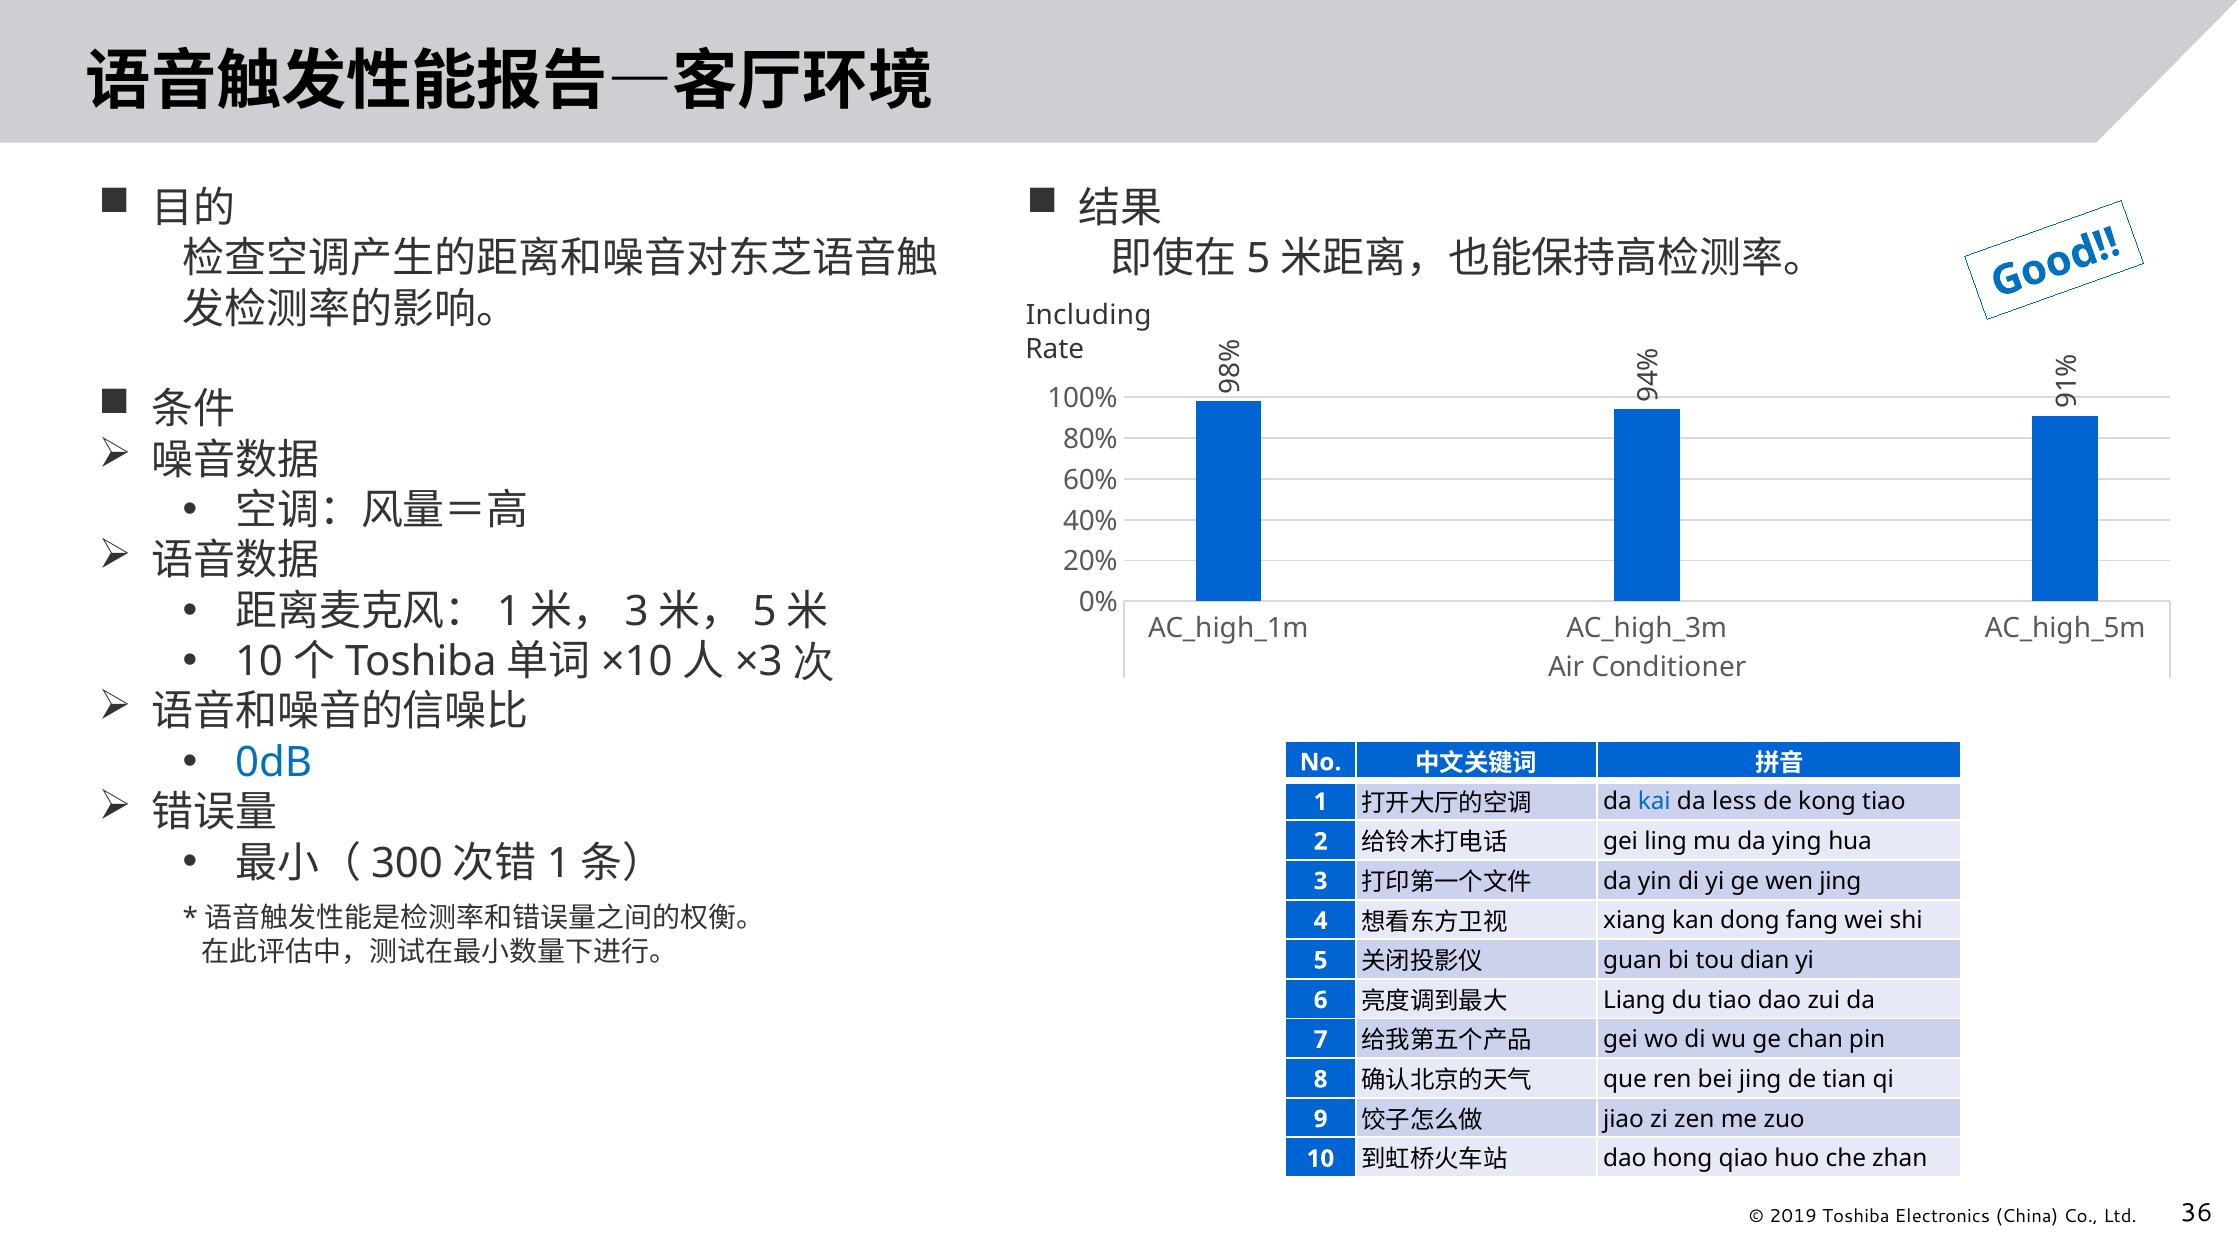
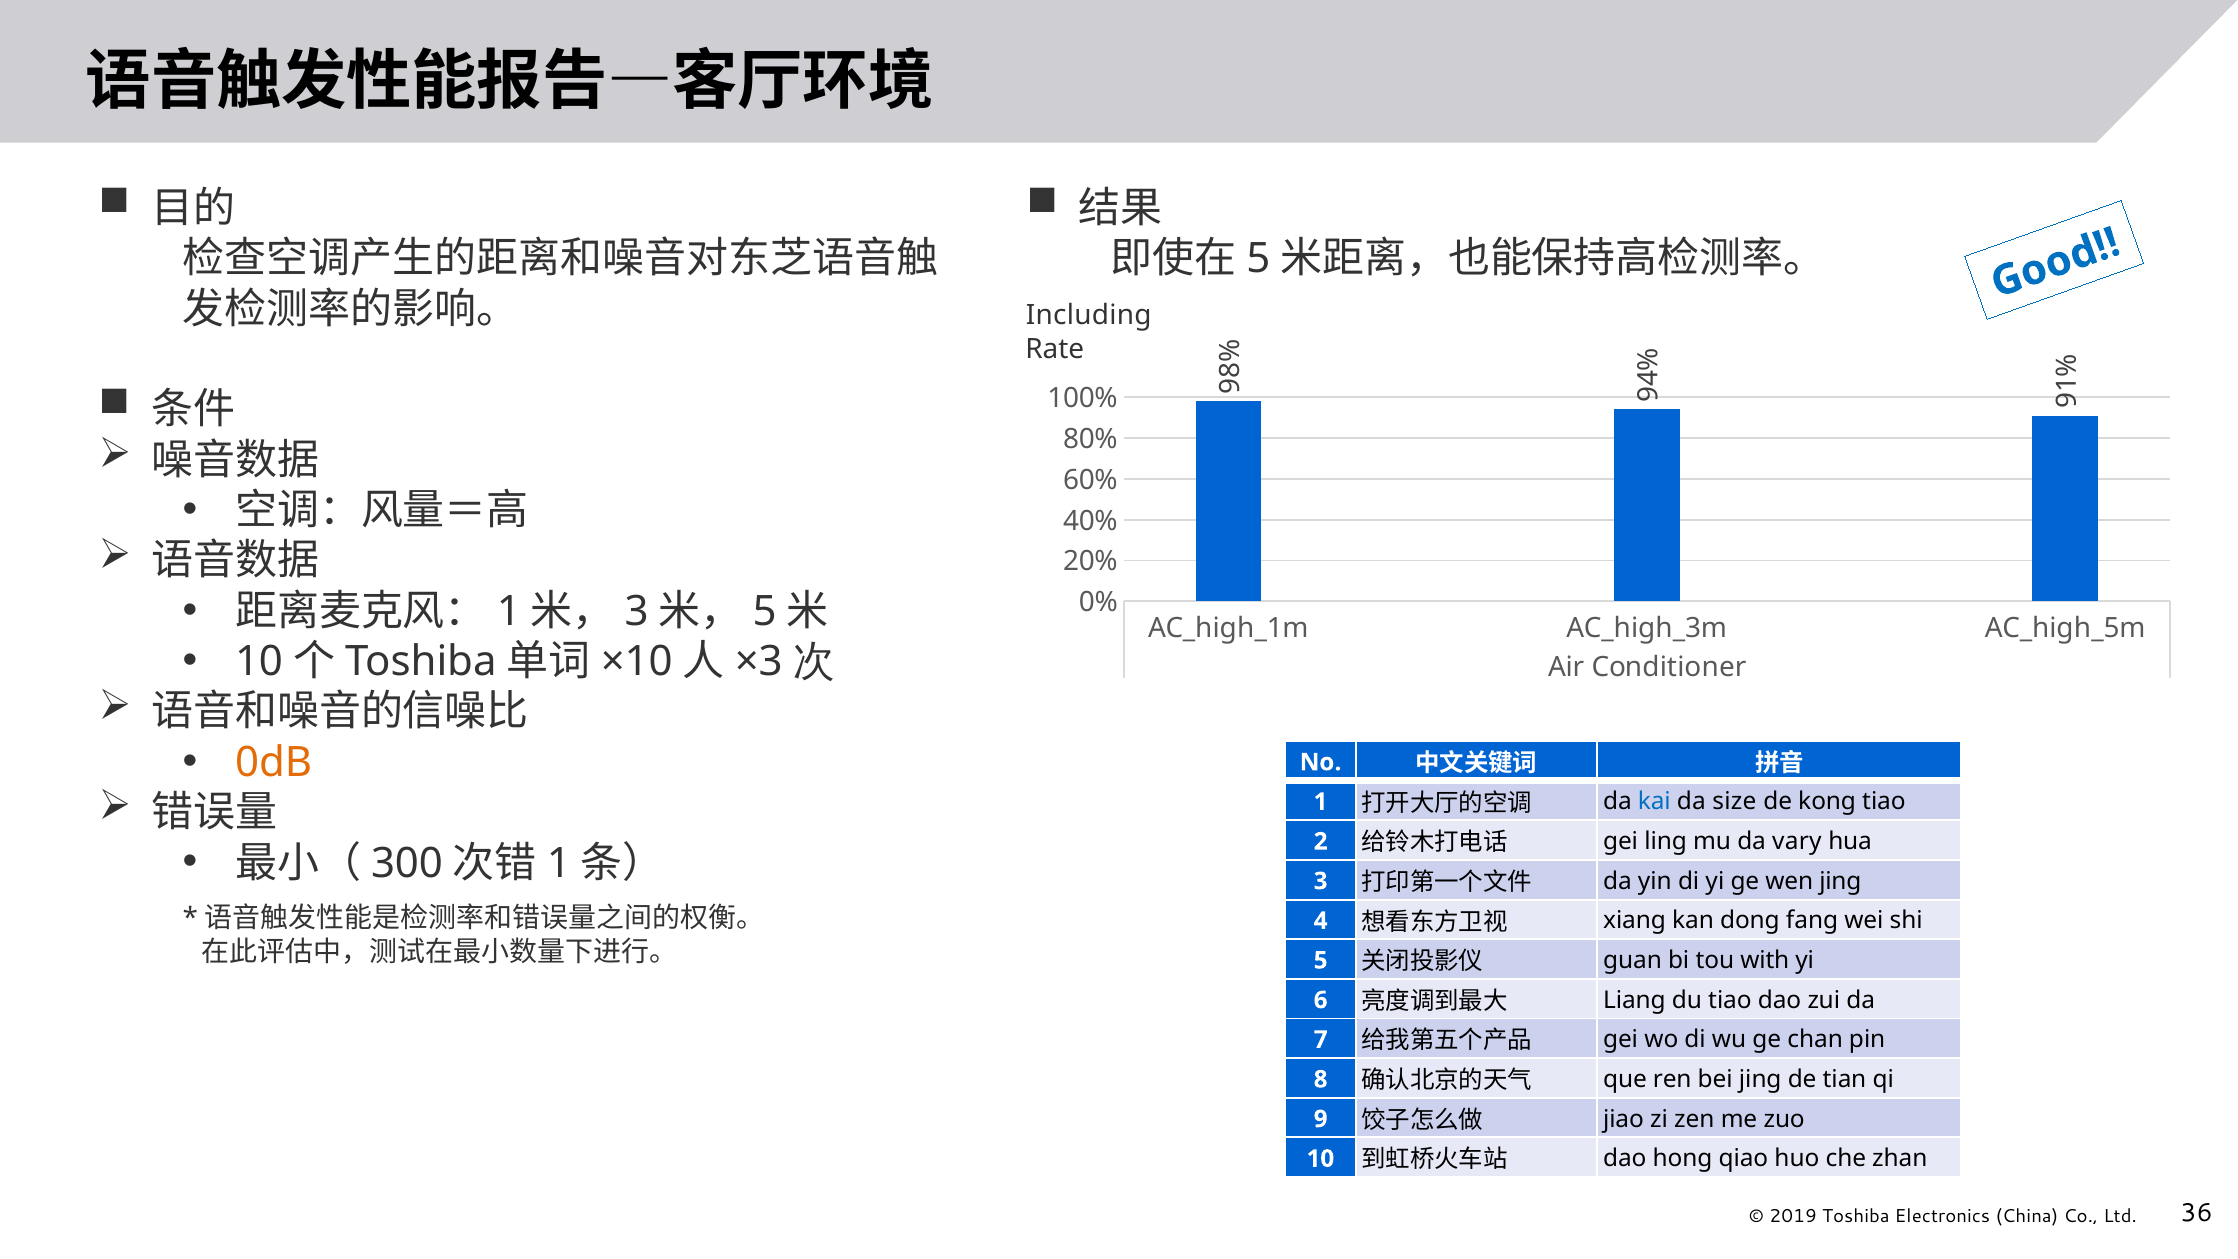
0dB colour: blue -> orange (274, 762)
less: less -> size (1734, 802)
ying: ying -> vary (1797, 841)
dian: dian -> with (1765, 960)
